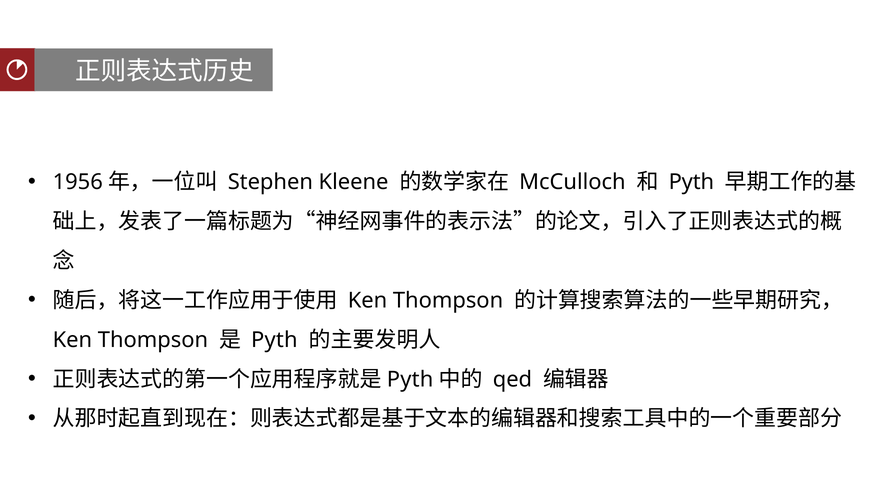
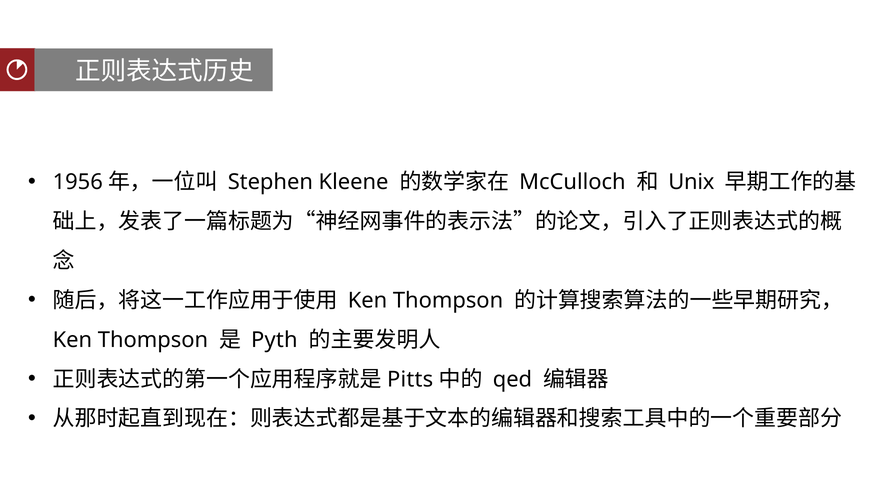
Pyth: Pyth -> Unix (691, 182)
Pyth: Pyth -> Pitts (410, 380)
